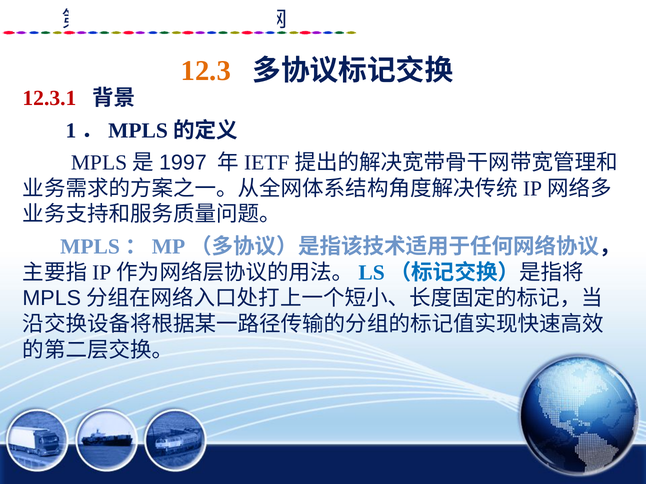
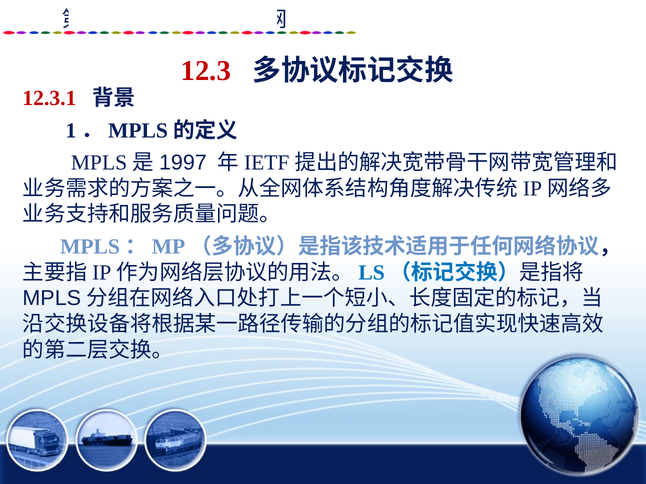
12.3 colour: orange -> red (206, 71)
